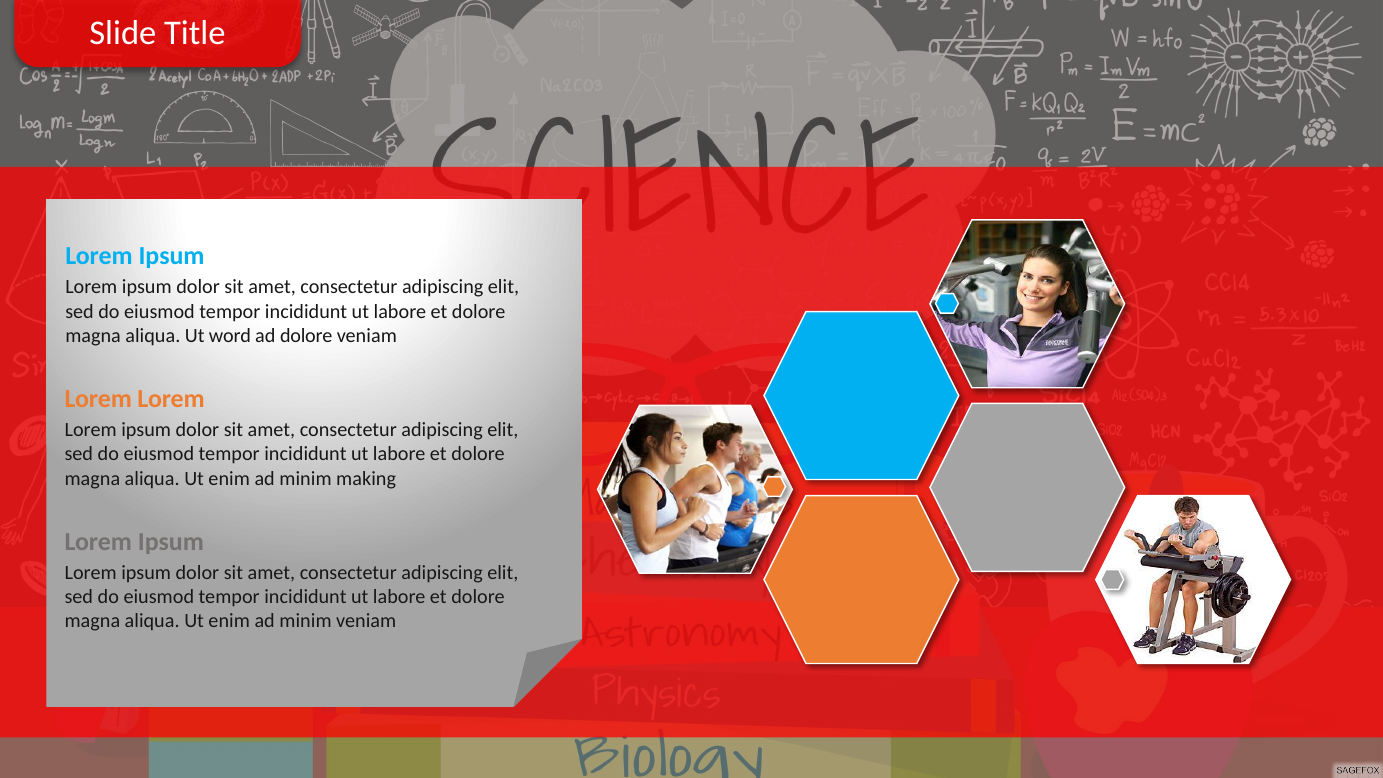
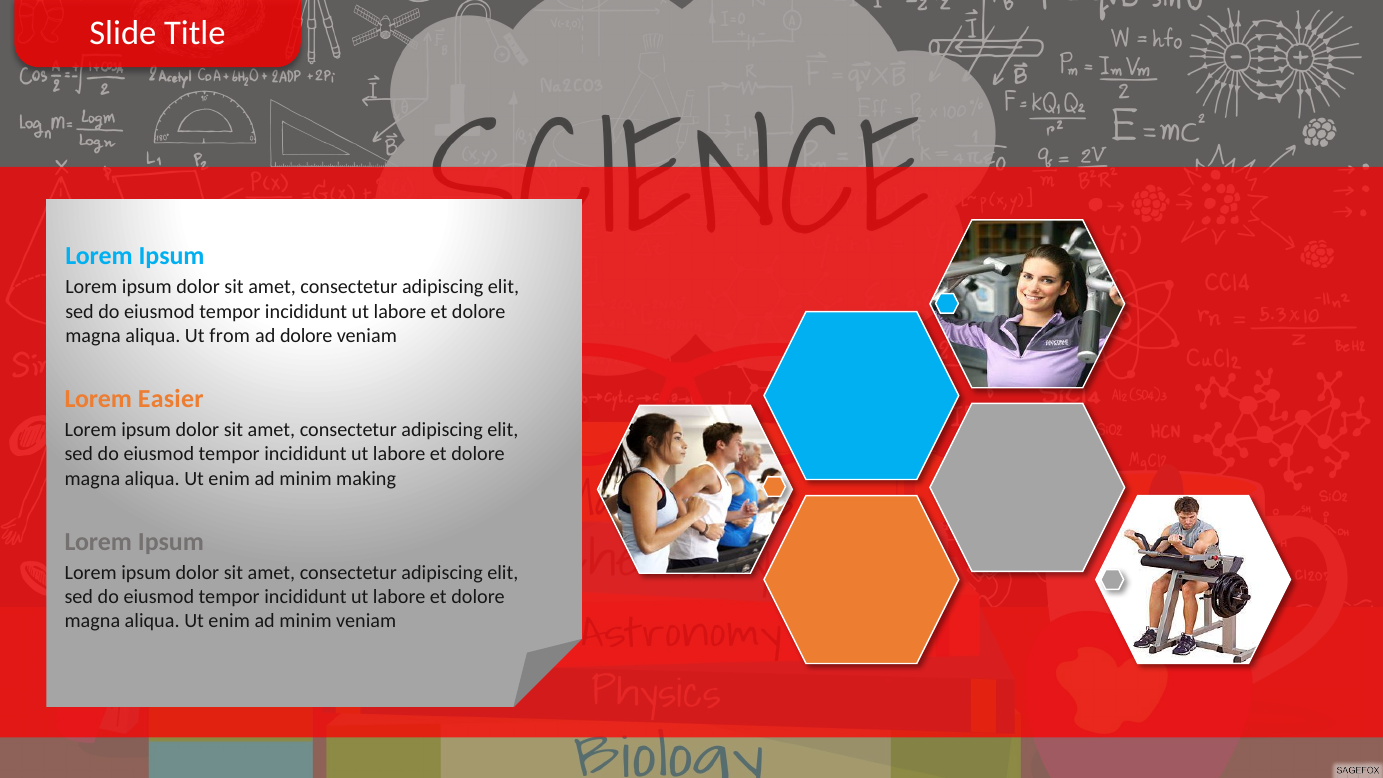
word: word -> from (230, 336)
Lorem: Lorem -> Easier (171, 399)
